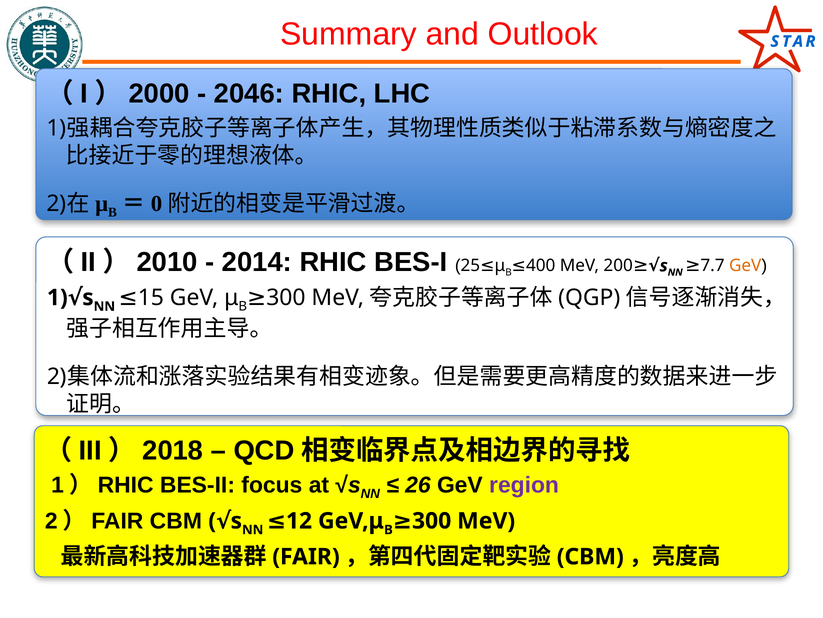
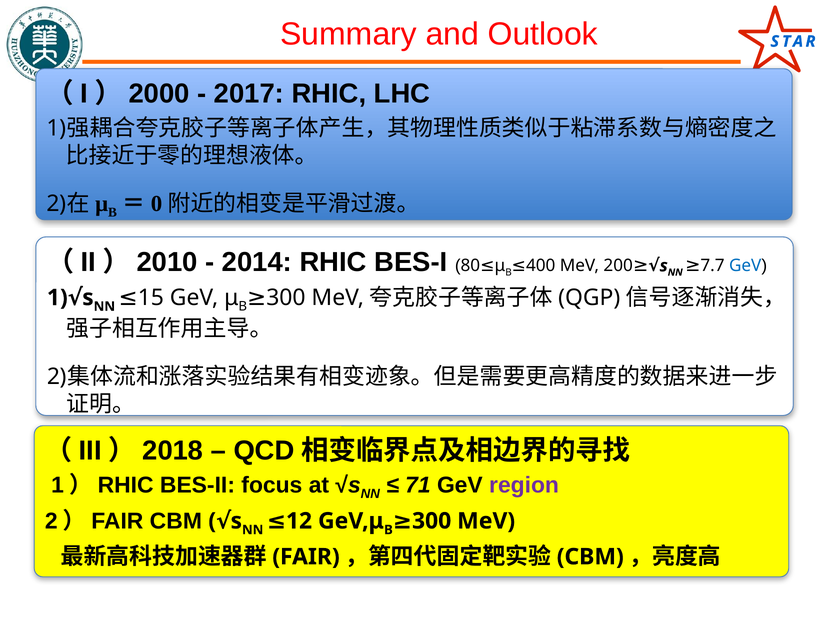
2046: 2046 -> 2017 (249, 93)
25: 25 -> 80 (470, 265)
GeV colour: orange -> blue (745, 265)
26: 26 -> 71 (418, 485)
